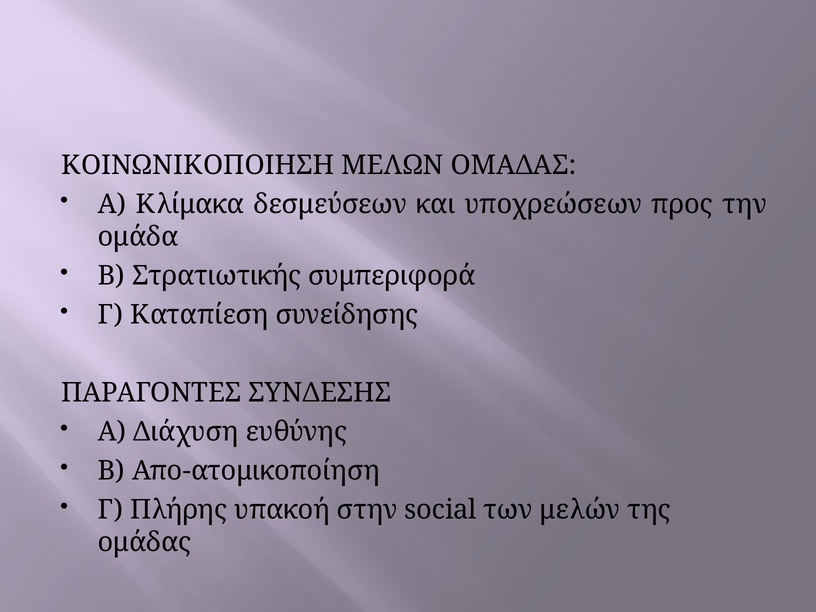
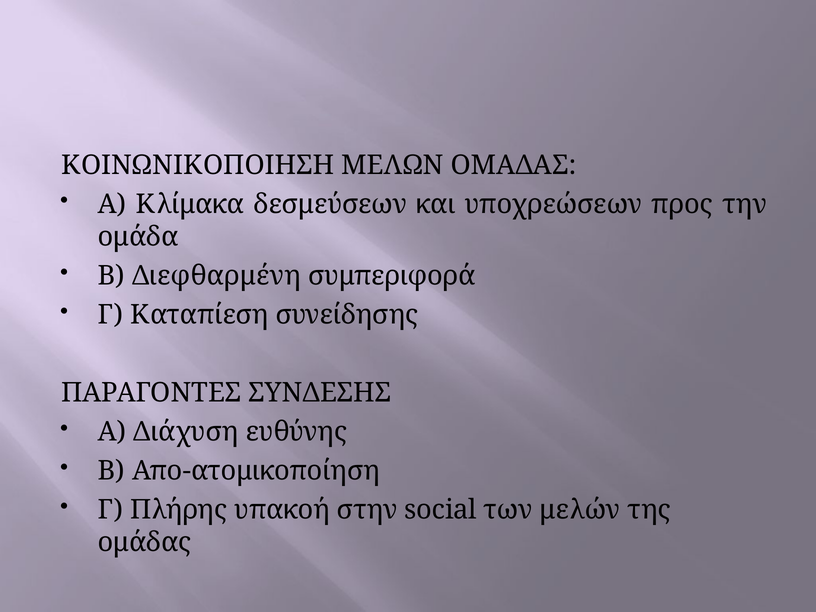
Στρατιωτικής: Στρατιωτικής -> Διεφθαρμένη (216, 276)
